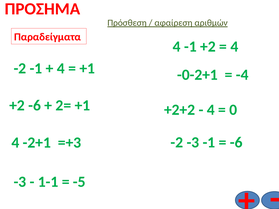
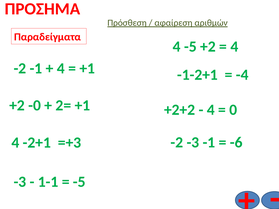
4 -1: -1 -> -5 (190, 47)
-0-2+1: -0-2+1 -> -1-2+1 (197, 75)
+2 -6: -6 -> -0 (35, 105)
